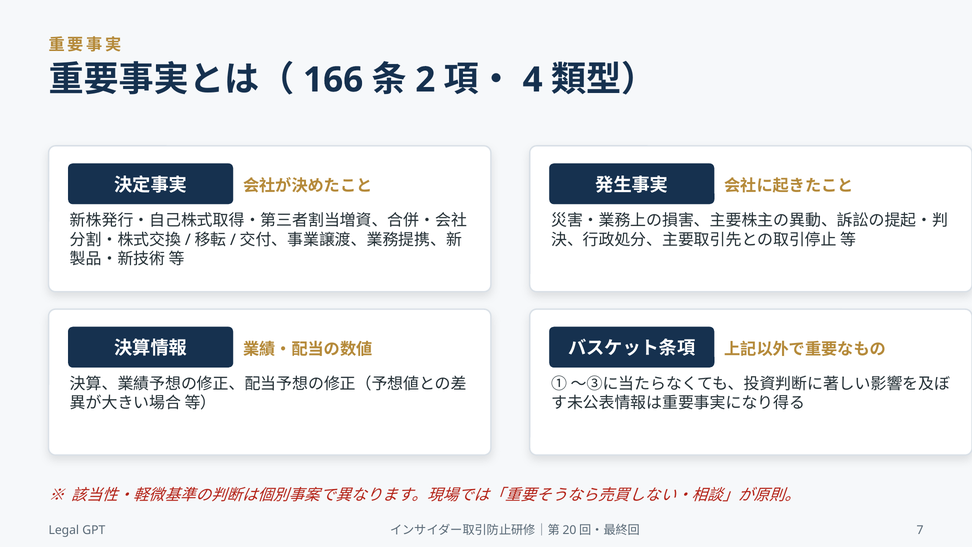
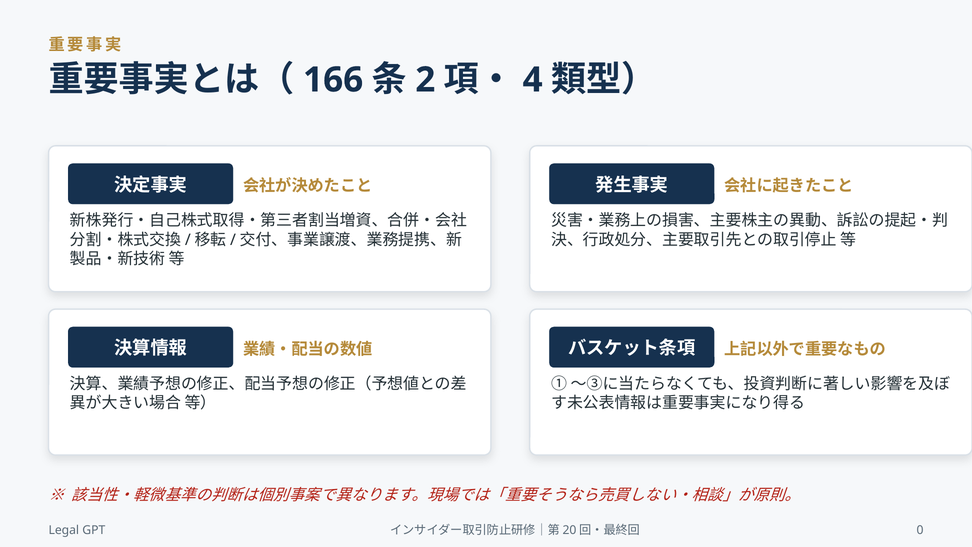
7: 7 -> 0 (920, 530)
